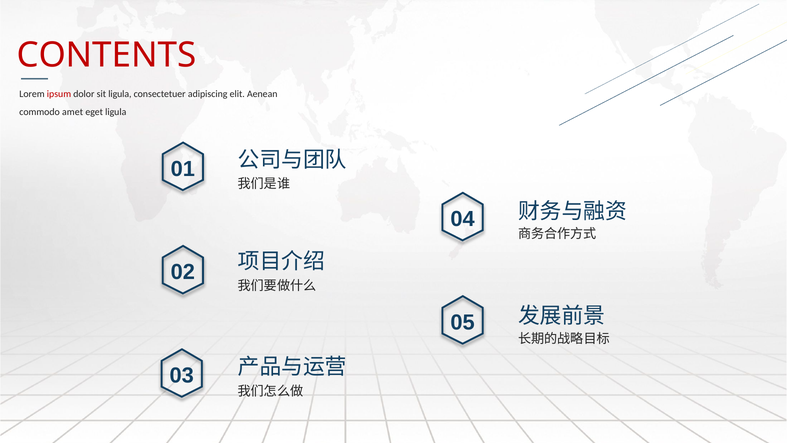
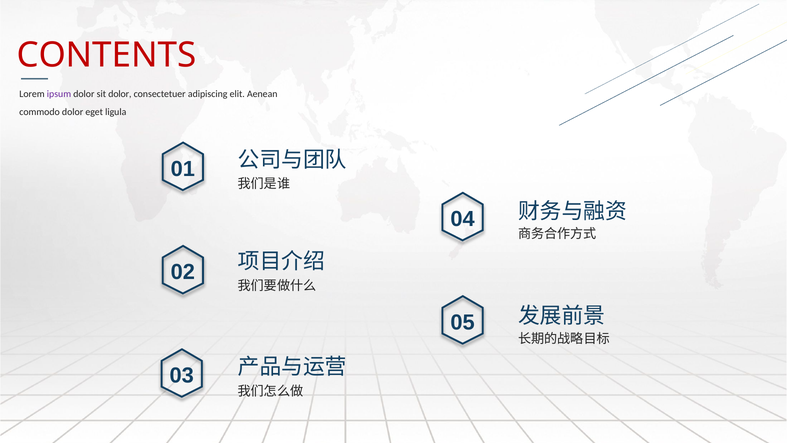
ipsum colour: red -> purple (59, 94)
sit ligula: ligula -> dolor (120, 94)
commodo amet: amet -> dolor (73, 112)
